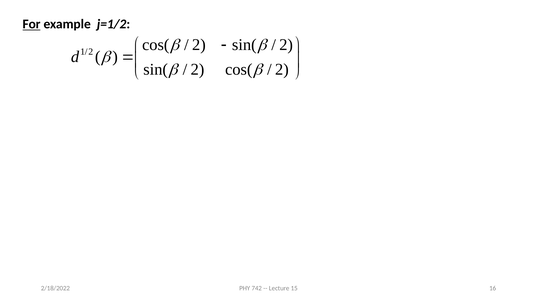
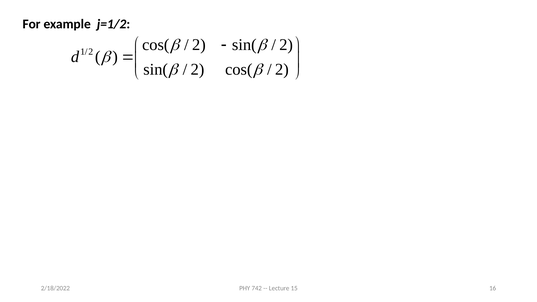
For underline: present -> none (32, 24)
